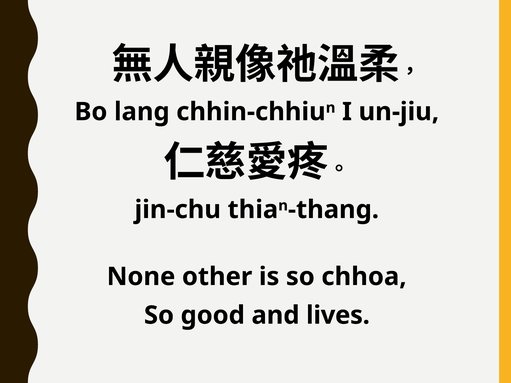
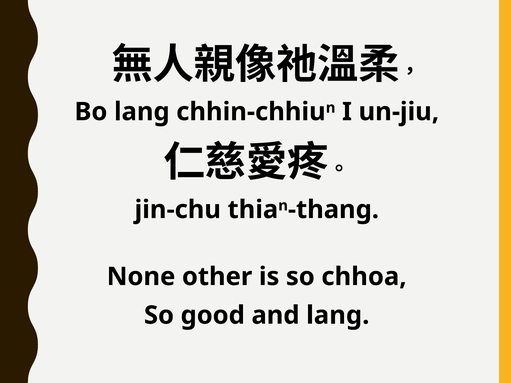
and lives: lives -> lang (338, 315)
